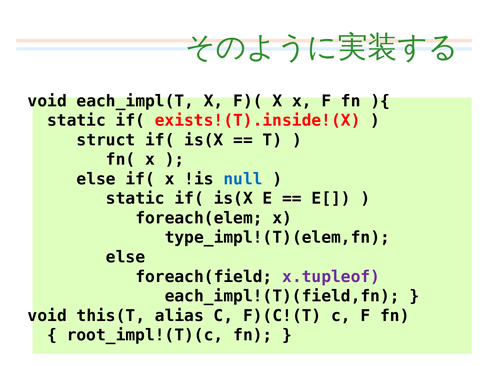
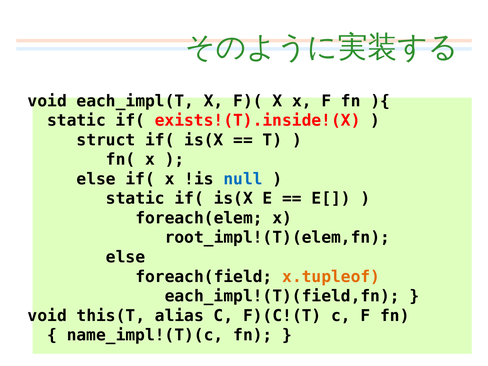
type_impl!(T)(elem,fn: type_impl!(T)(elem,fn -> root_impl!(T)(elem,fn (277, 238)
x.tupleof colour: purple -> orange (331, 277)
root_impl!(T)(c: root_impl!(T)(c -> name_impl!(T)(c (145, 335)
